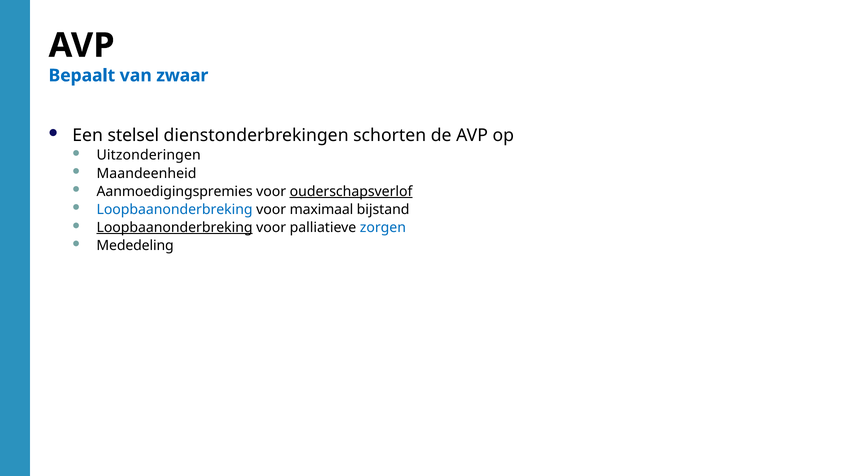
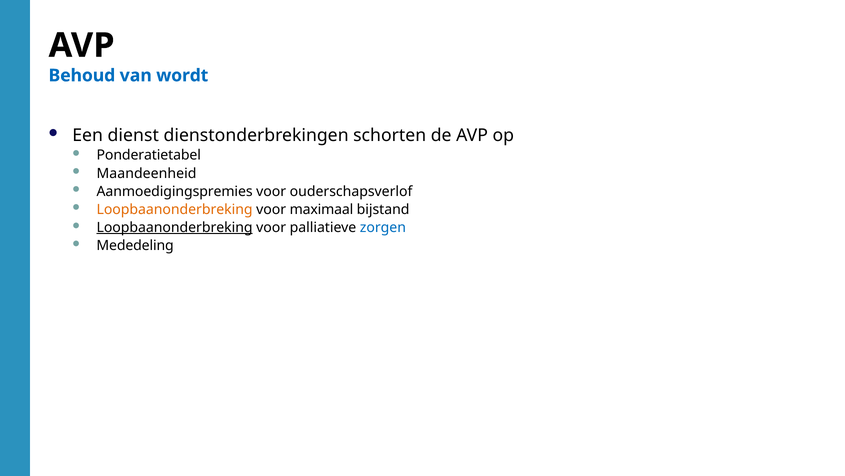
Bepaalt: Bepaalt -> Behoud (82, 75)
zwaar: zwaar -> wordt (182, 75)
stelsel: stelsel -> dienst (133, 135)
Uitzonderingen: Uitzonderingen -> Ponderatietabel (149, 155)
ouderschapsverlof underline: present -> none (351, 191)
Loopbaanonderbreking colour: blue -> orange (175, 209)
